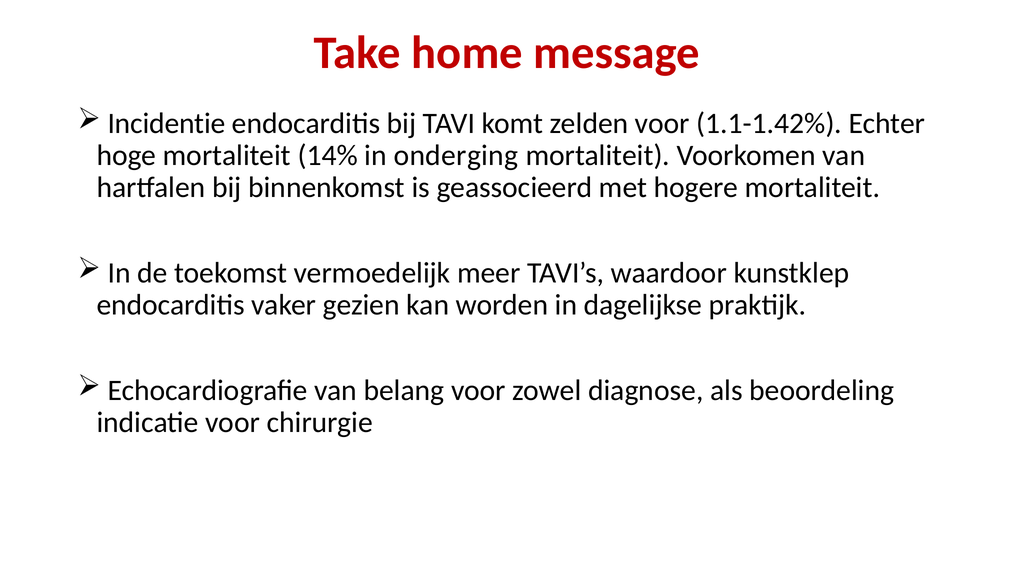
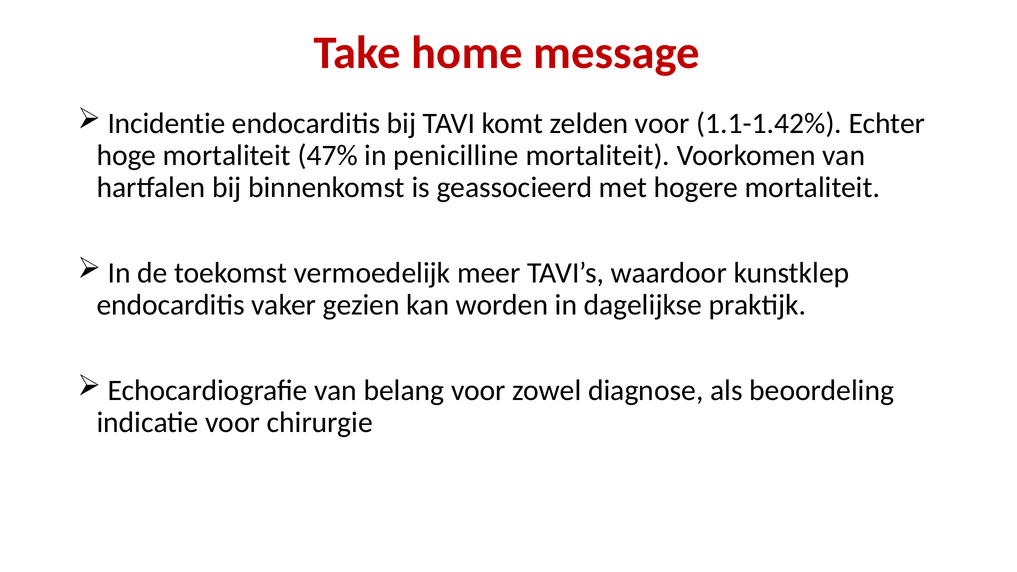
14%: 14% -> 47% (328, 156)
onderging: onderging -> penicilline (456, 156)
